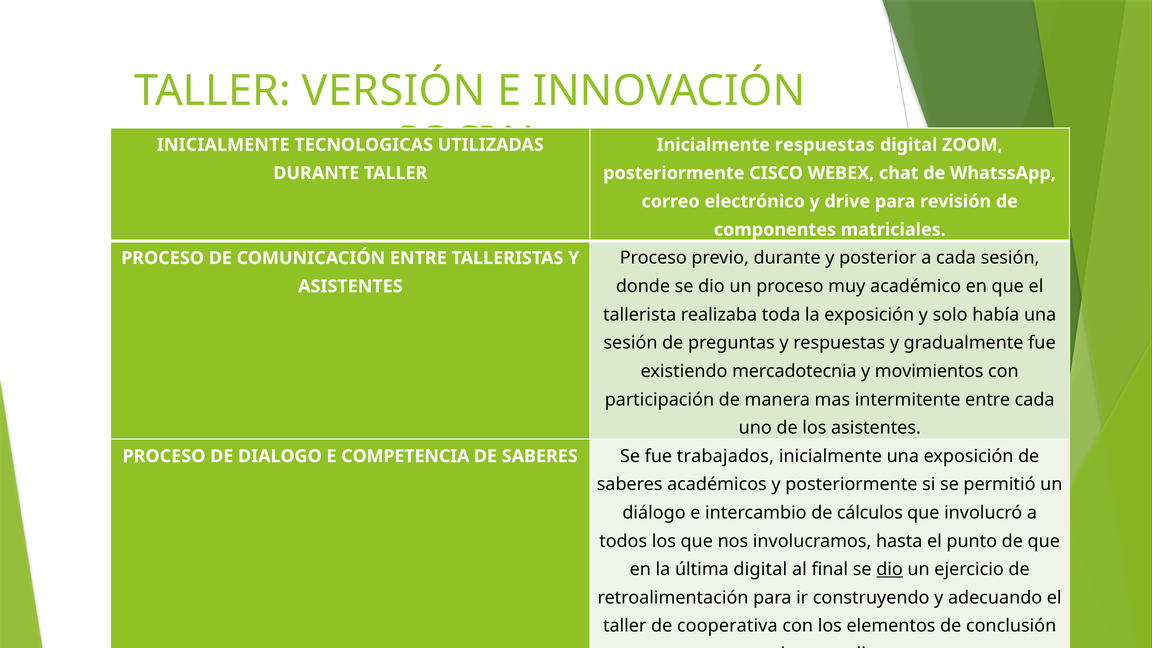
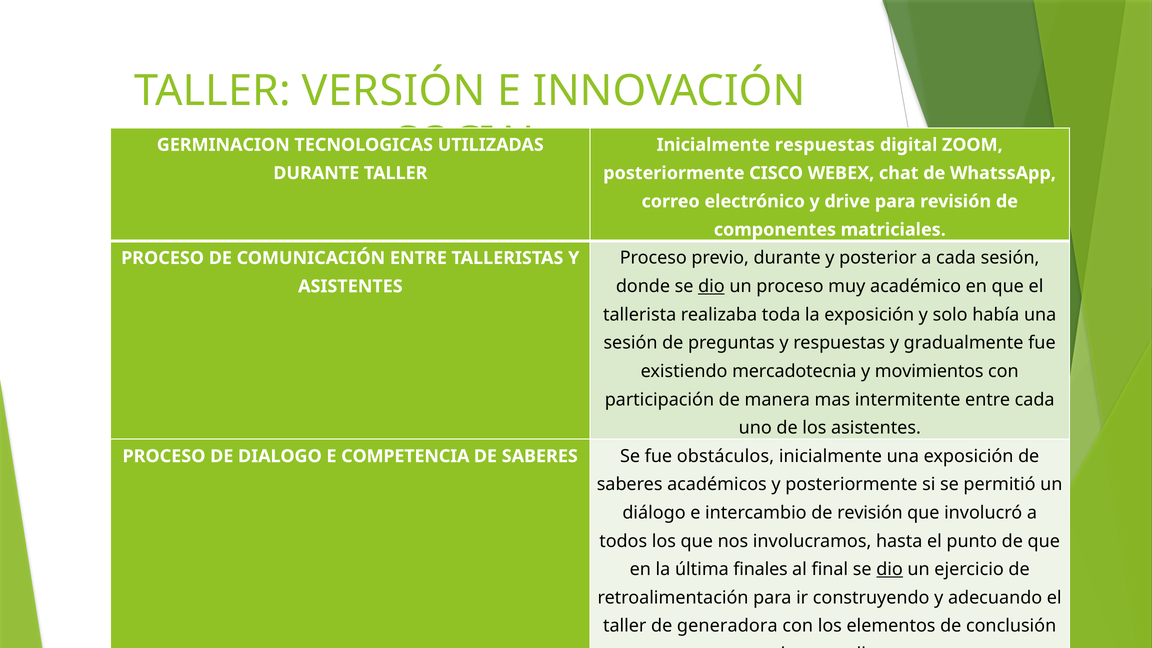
INICIALMENTE: INICIALMENTE -> GERMINACION (223, 145)
dio underline: none -> present (711, 286)
trabajados: trabajados -> obstáculos (725, 456)
de cálculos: cálculos -> revisión (870, 513)
última digital: digital -> finales (761, 569)
cooperativa: cooperativa -> generadora (727, 626)
